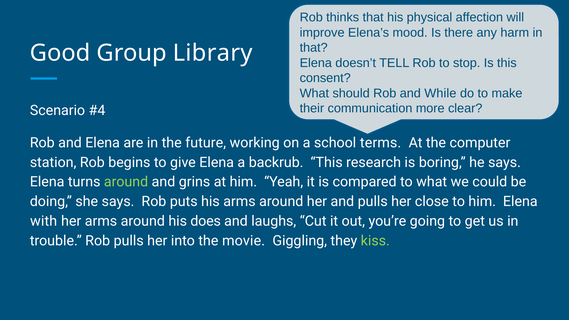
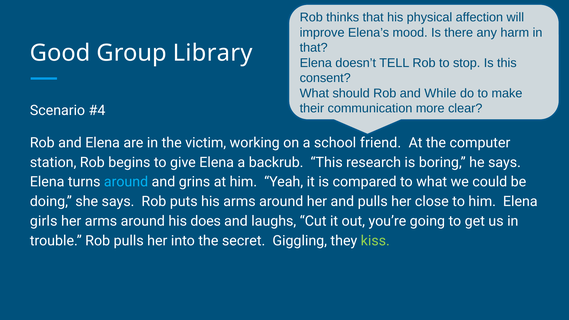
future: future -> victim (206, 143)
terms: terms -> friend (381, 143)
around colour: light green -> light blue (126, 182)
with: with -> girls (44, 221)
movie: movie -> secret (244, 241)
